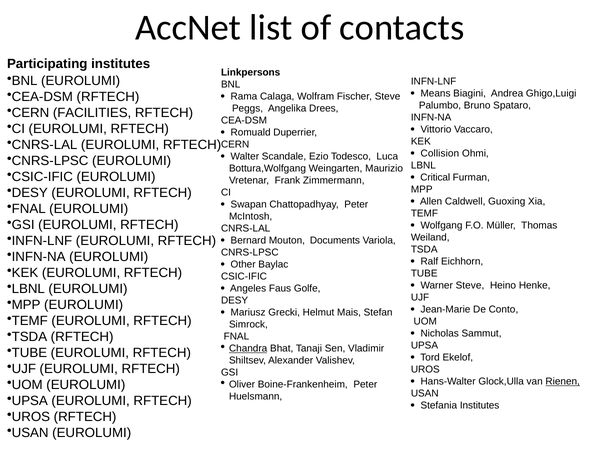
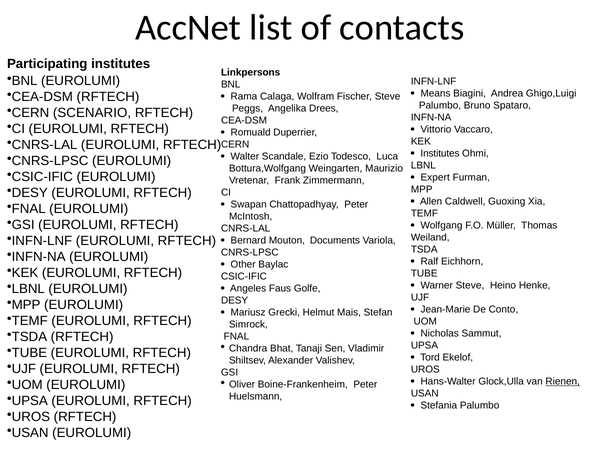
FACILITIES: FACILITIES -> SCENARIO (92, 113)
Collision: Collision -> Institutes (440, 154)
Critical: Critical -> Expert (435, 178)
Chandra underline: present -> none (248, 349)
Stefania Institutes: Institutes -> Palumbo (480, 406)
